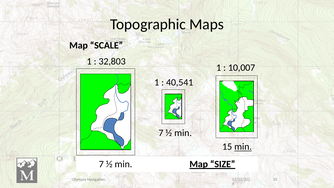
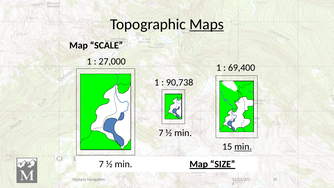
Maps underline: none -> present (207, 24)
32,803: 32,803 -> 27,000 (112, 61)
10,007: 10,007 -> 69,400 (242, 68)
40,541: 40,541 -> 90,738 (180, 82)
